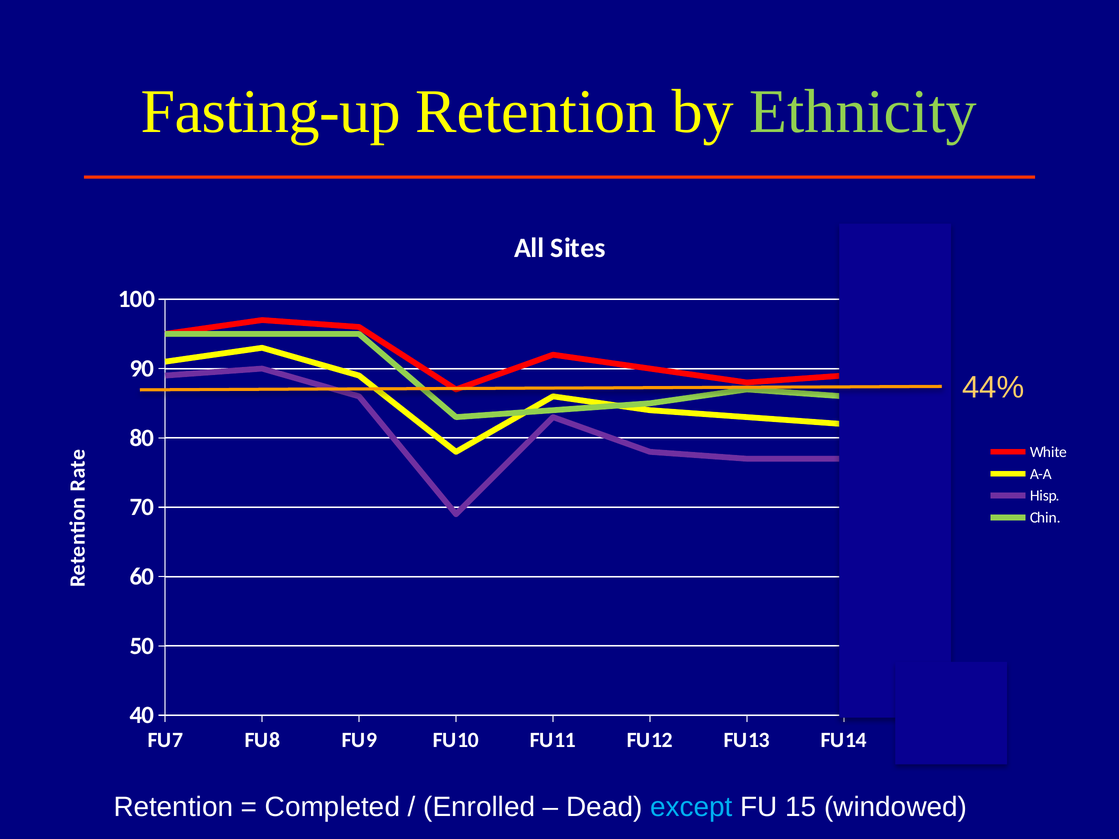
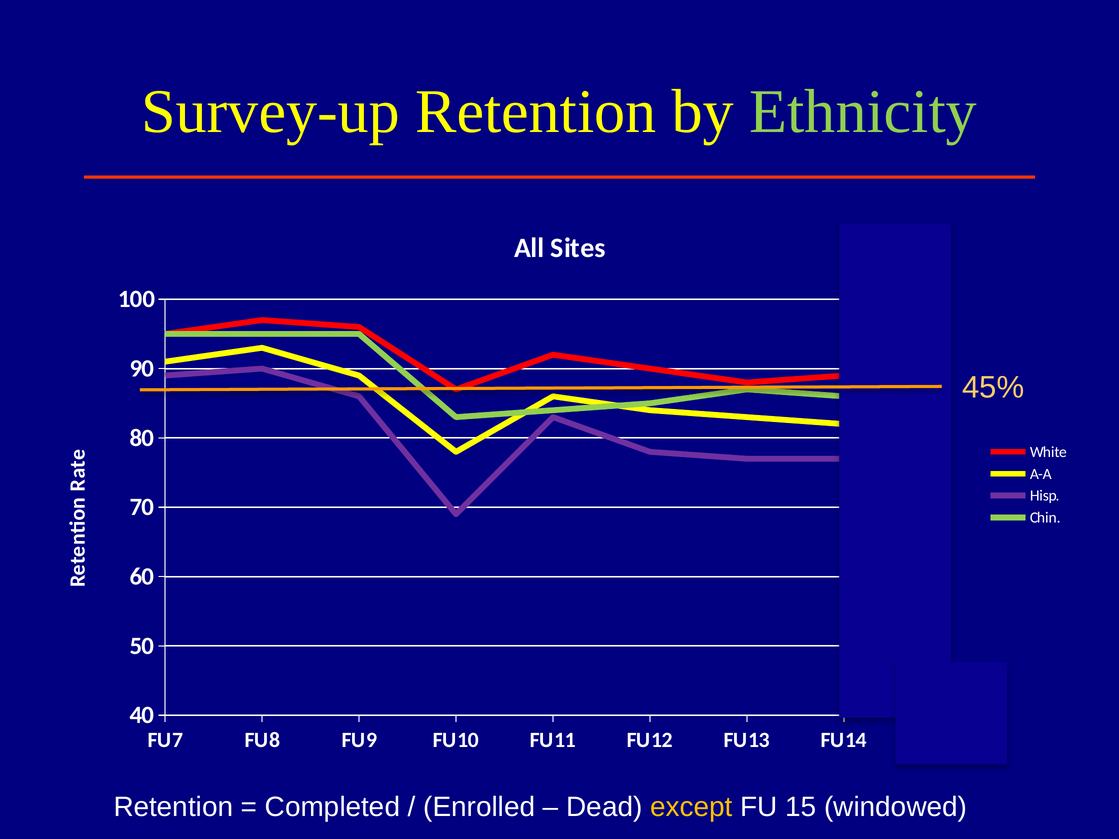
Fasting-up: Fasting-up -> Survey-up (271, 112)
44%: 44% -> 45% (993, 388)
except colour: light blue -> yellow (691, 808)
